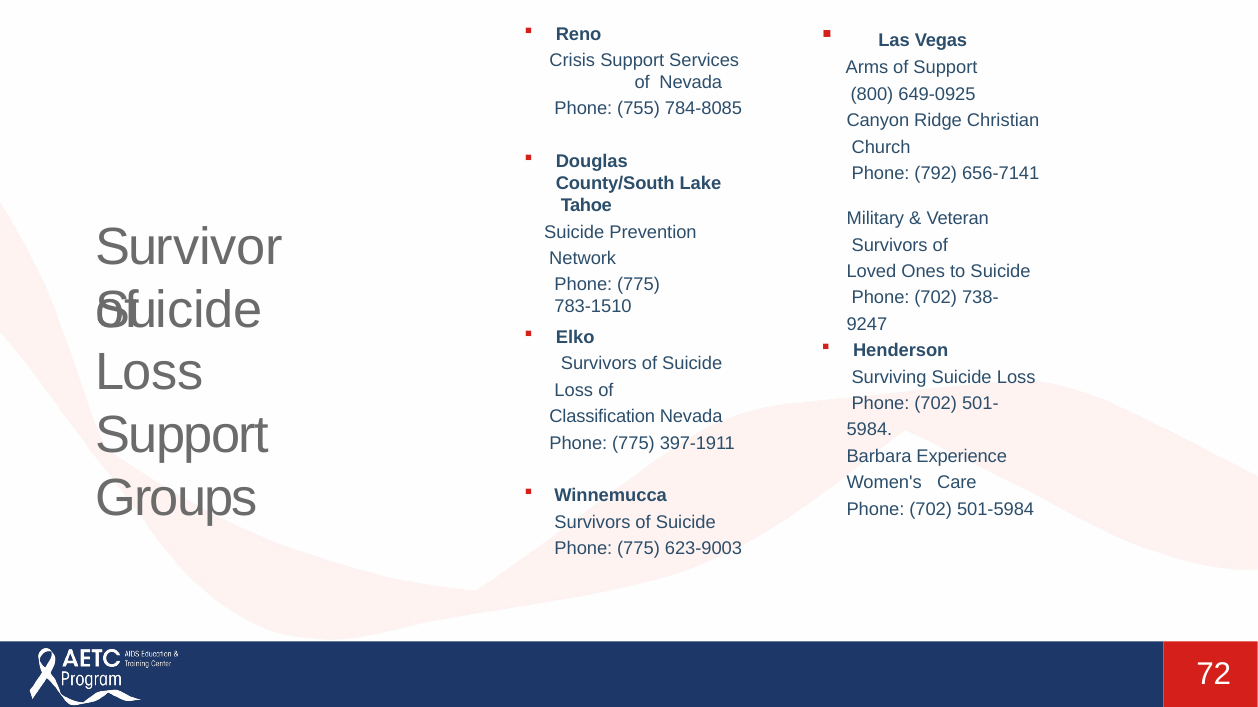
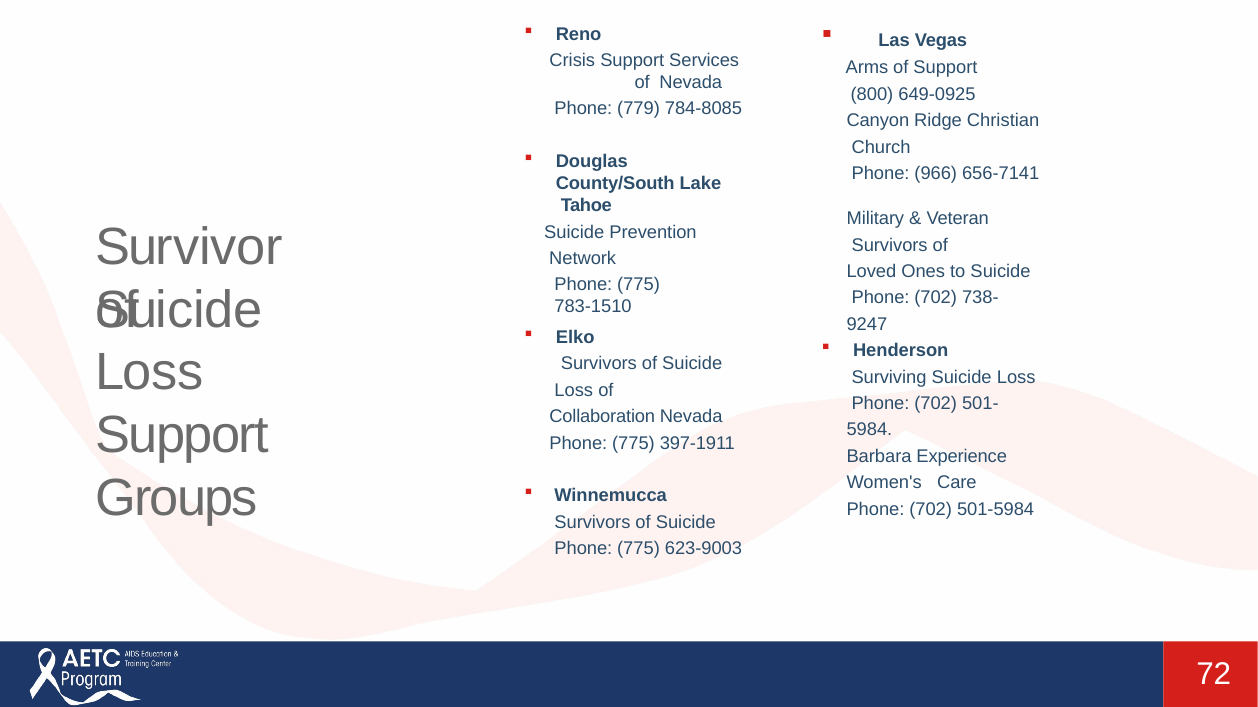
755: 755 -> 779 (639, 109)
792: 792 -> 966 (936, 174)
Classification: Classification -> Collaboration (602, 417)
